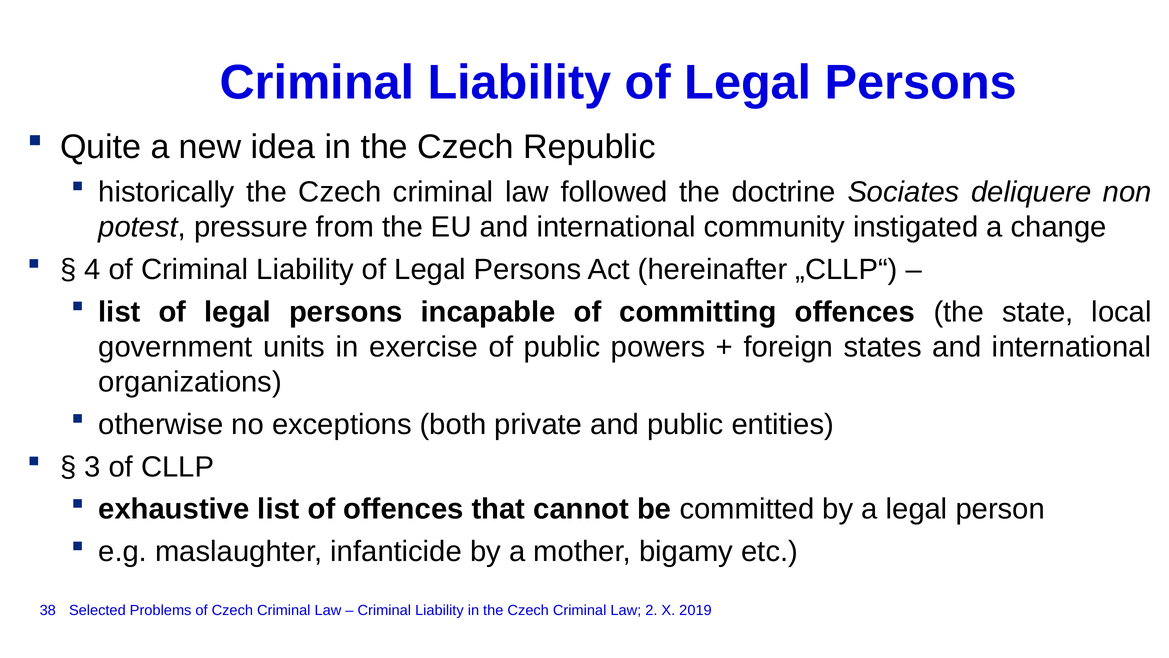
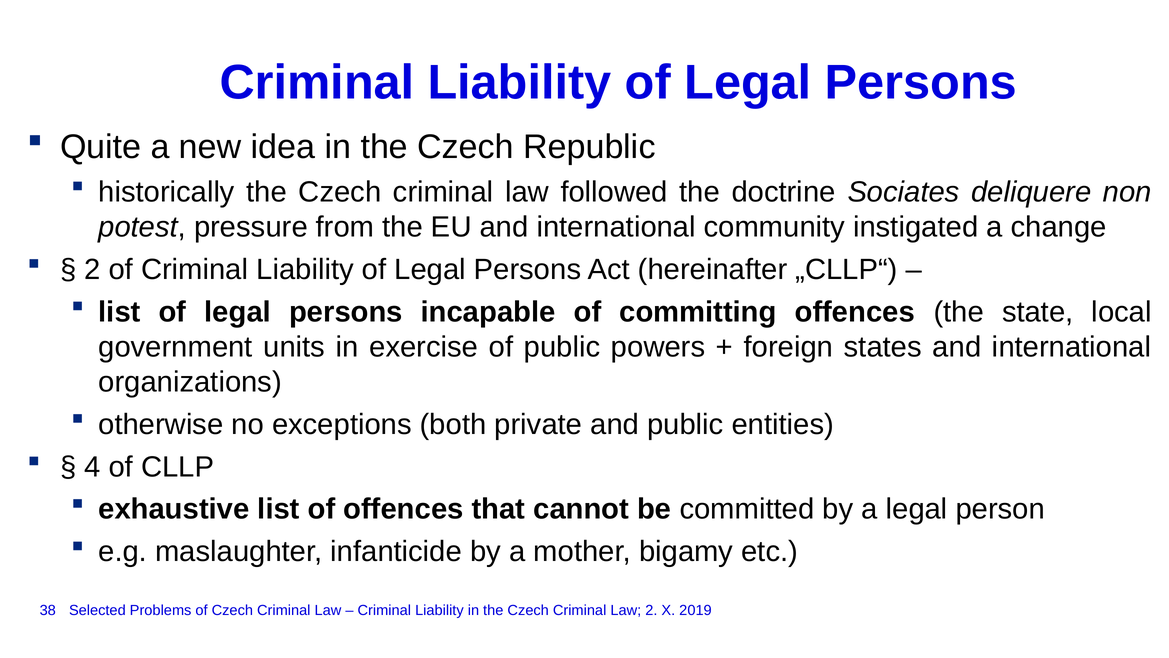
4: 4 -> 2 (92, 269)
3: 3 -> 4 (92, 467)
